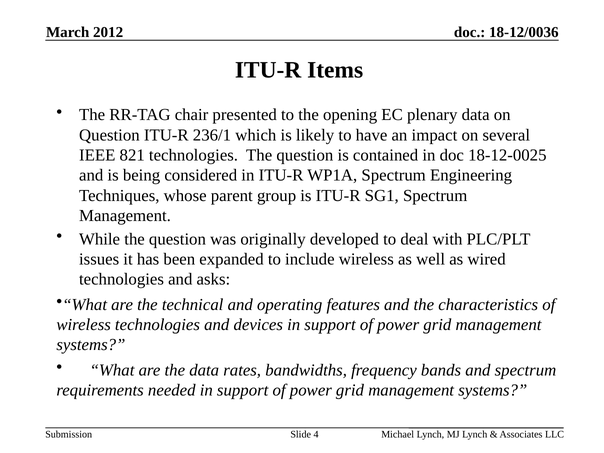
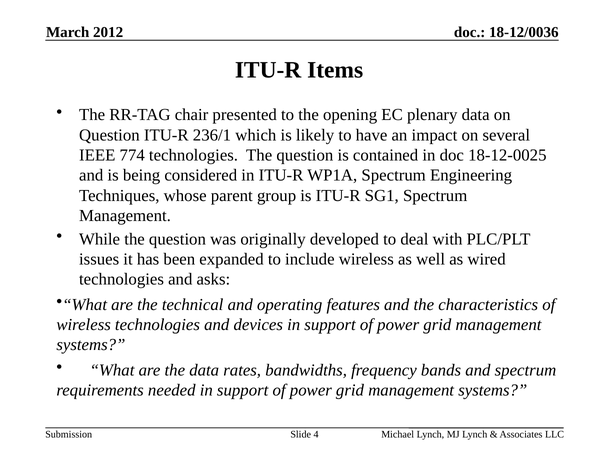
821: 821 -> 774 (132, 155)
